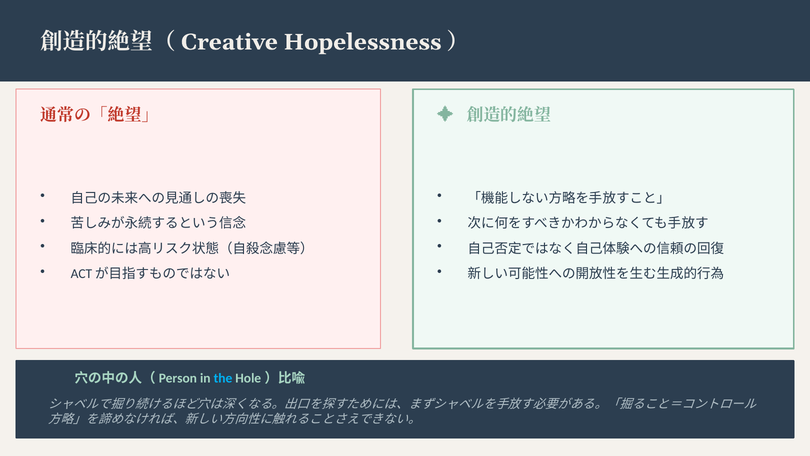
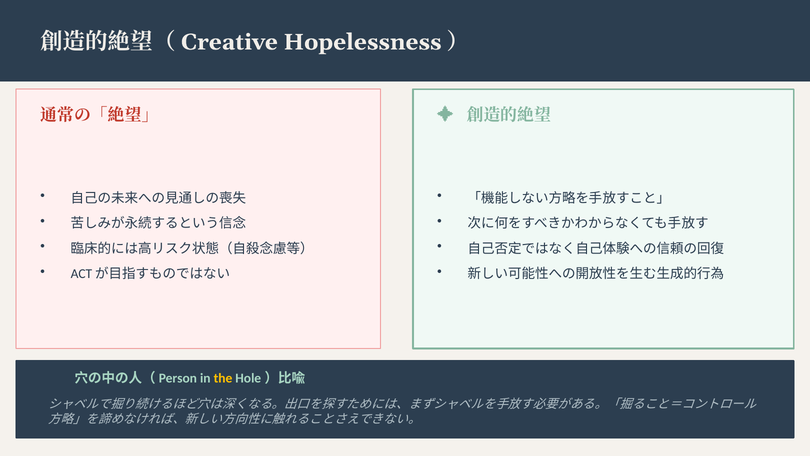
the colour: light blue -> yellow (223, 378)
